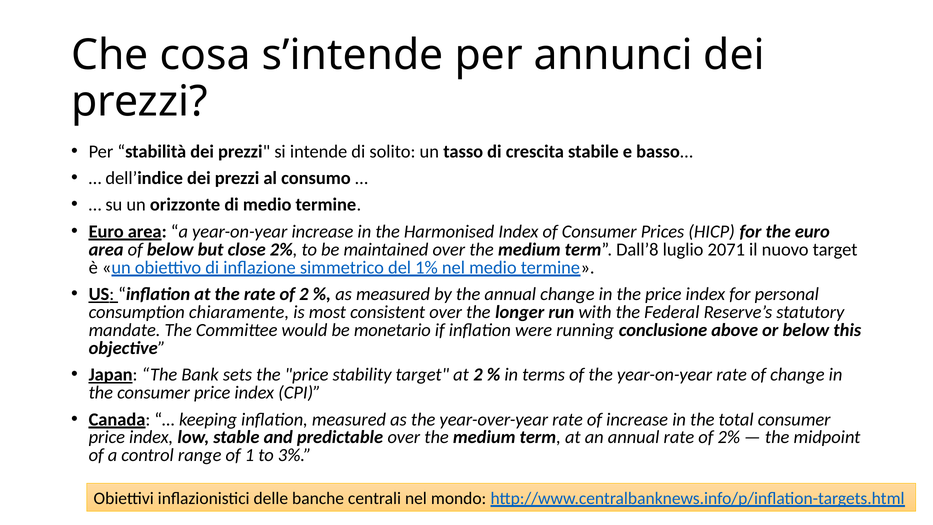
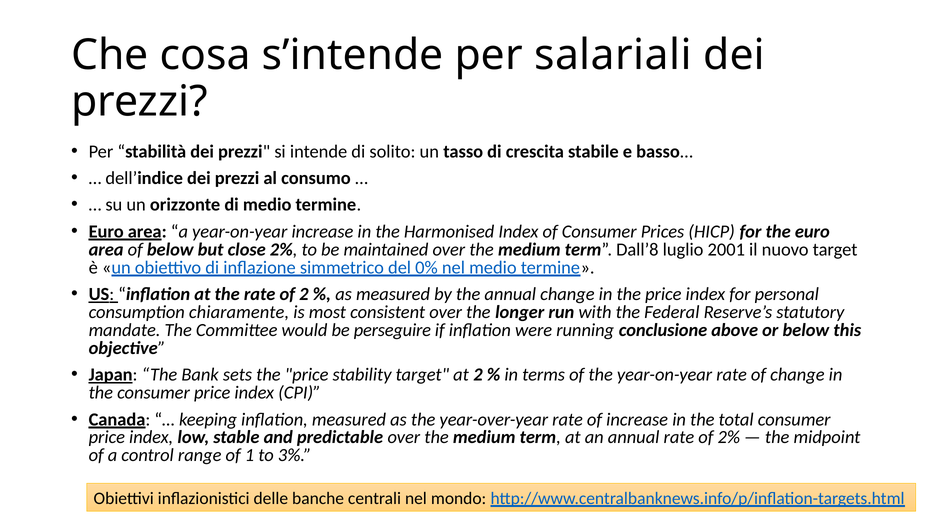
annunci: annunci -> salariali (613, 55)
2071: 2071 -> 2001 (726, 249)
1%: 1% -> 0% (427, 267)
monetario: monetario -> perseguire (392, 330)
